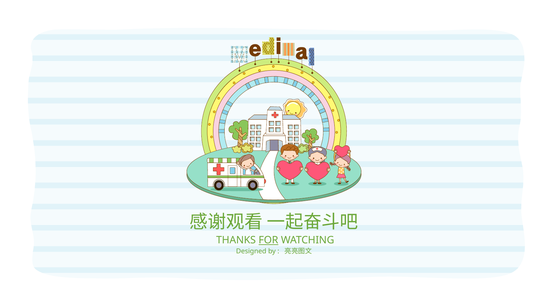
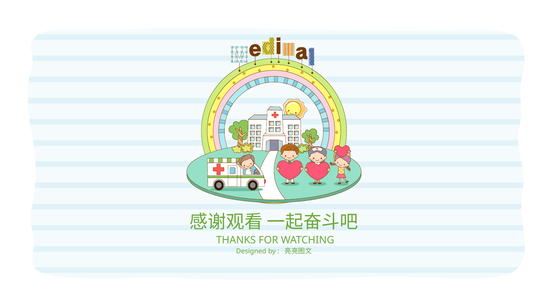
FOR underline: present -> none (268, 240)
